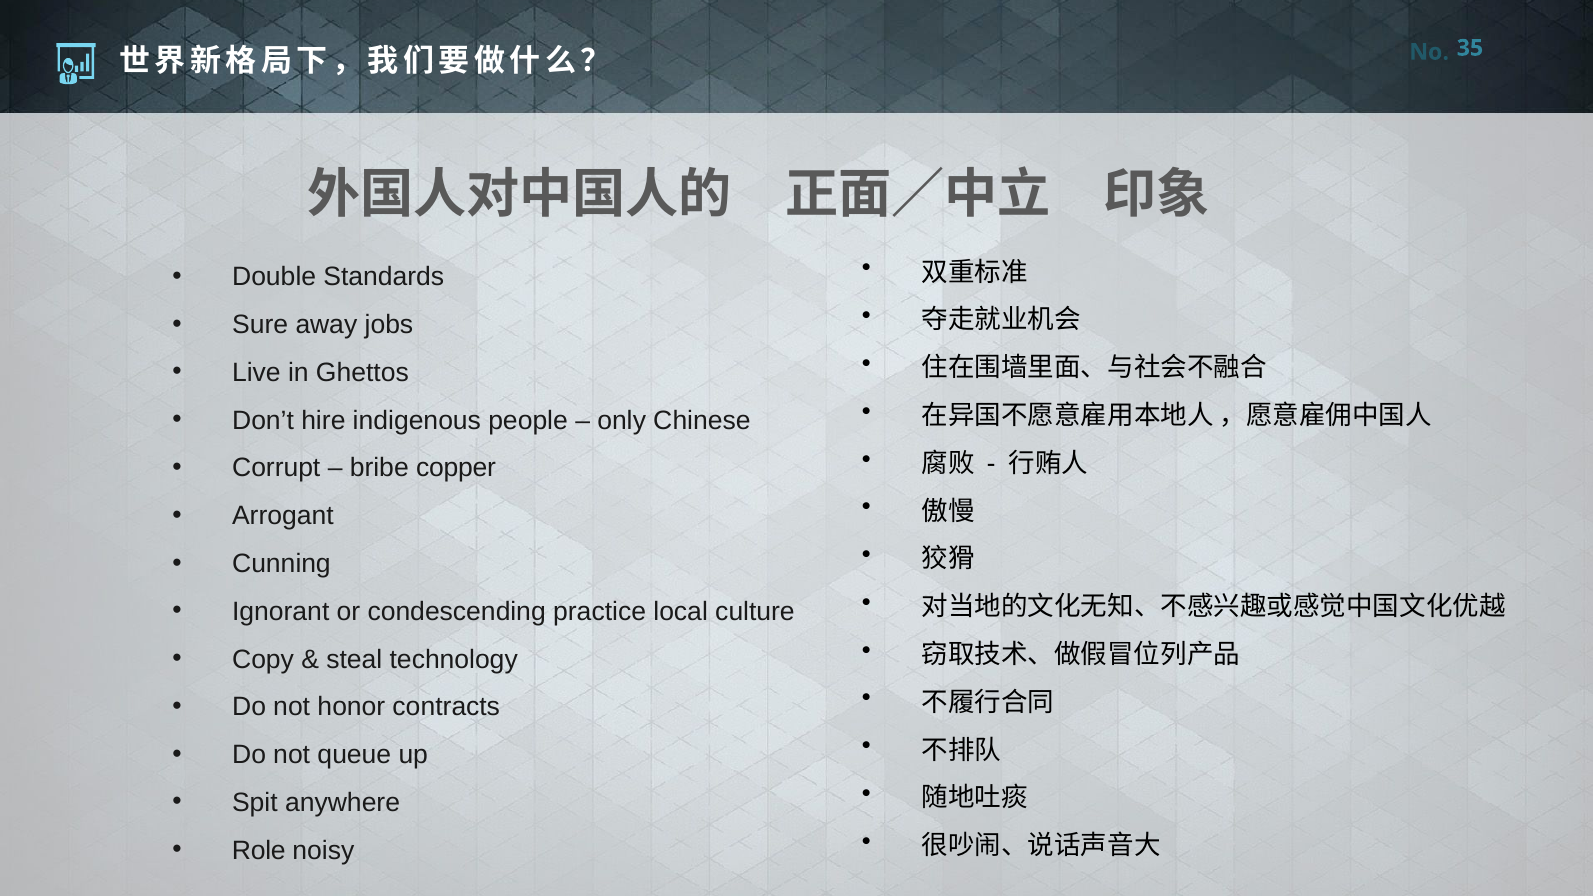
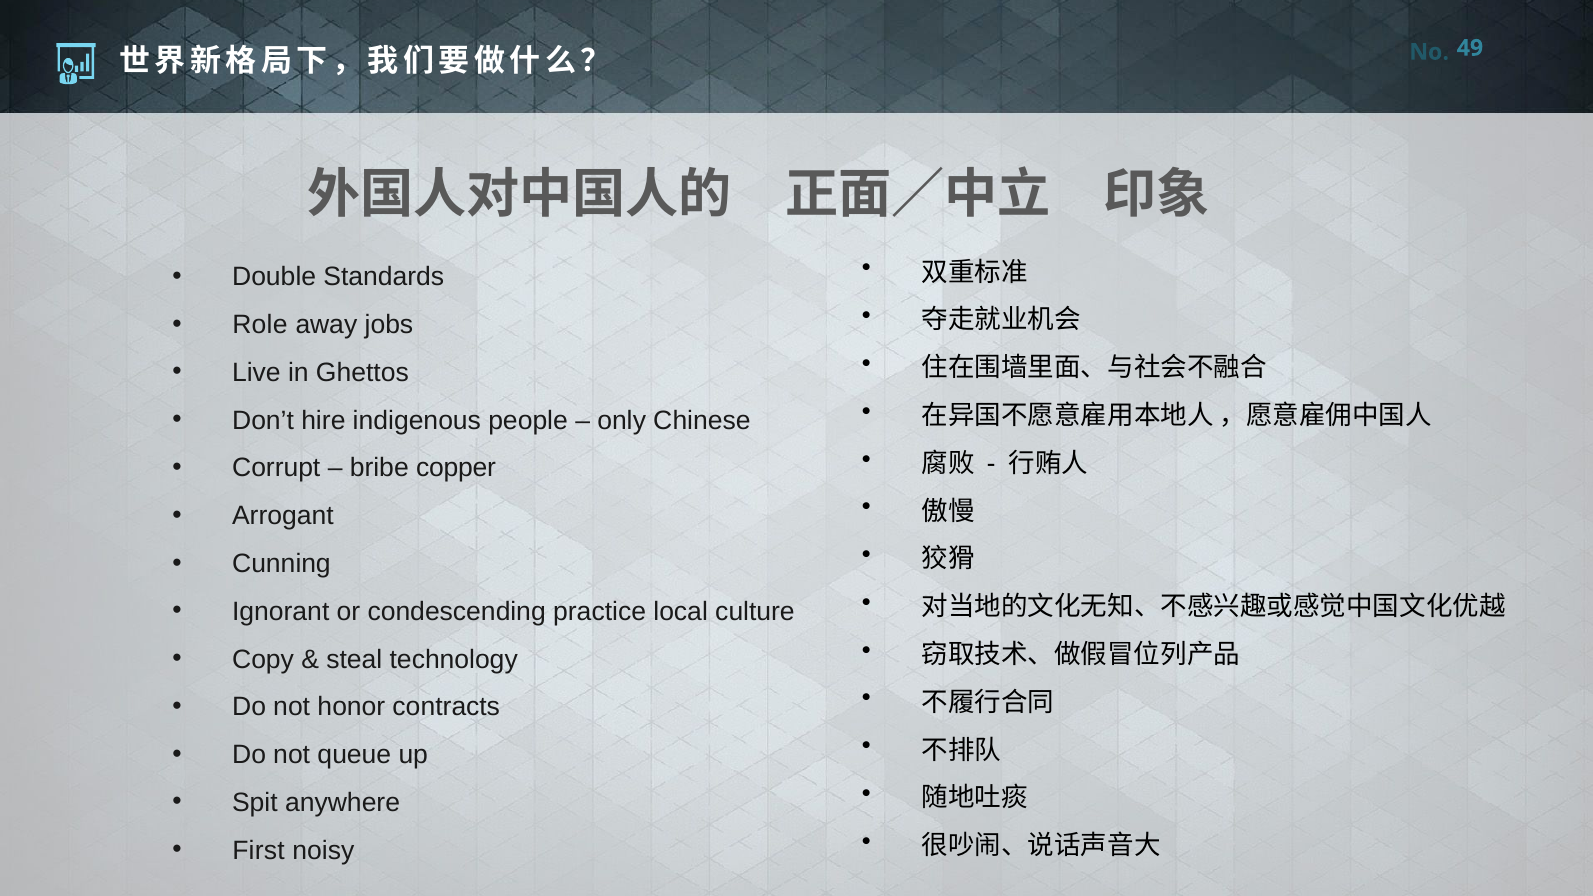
35: 35 -> 49 (1470, 48)
Sure: Sure -> Role (260, 325)
Role: Role -> First (259, 851)
